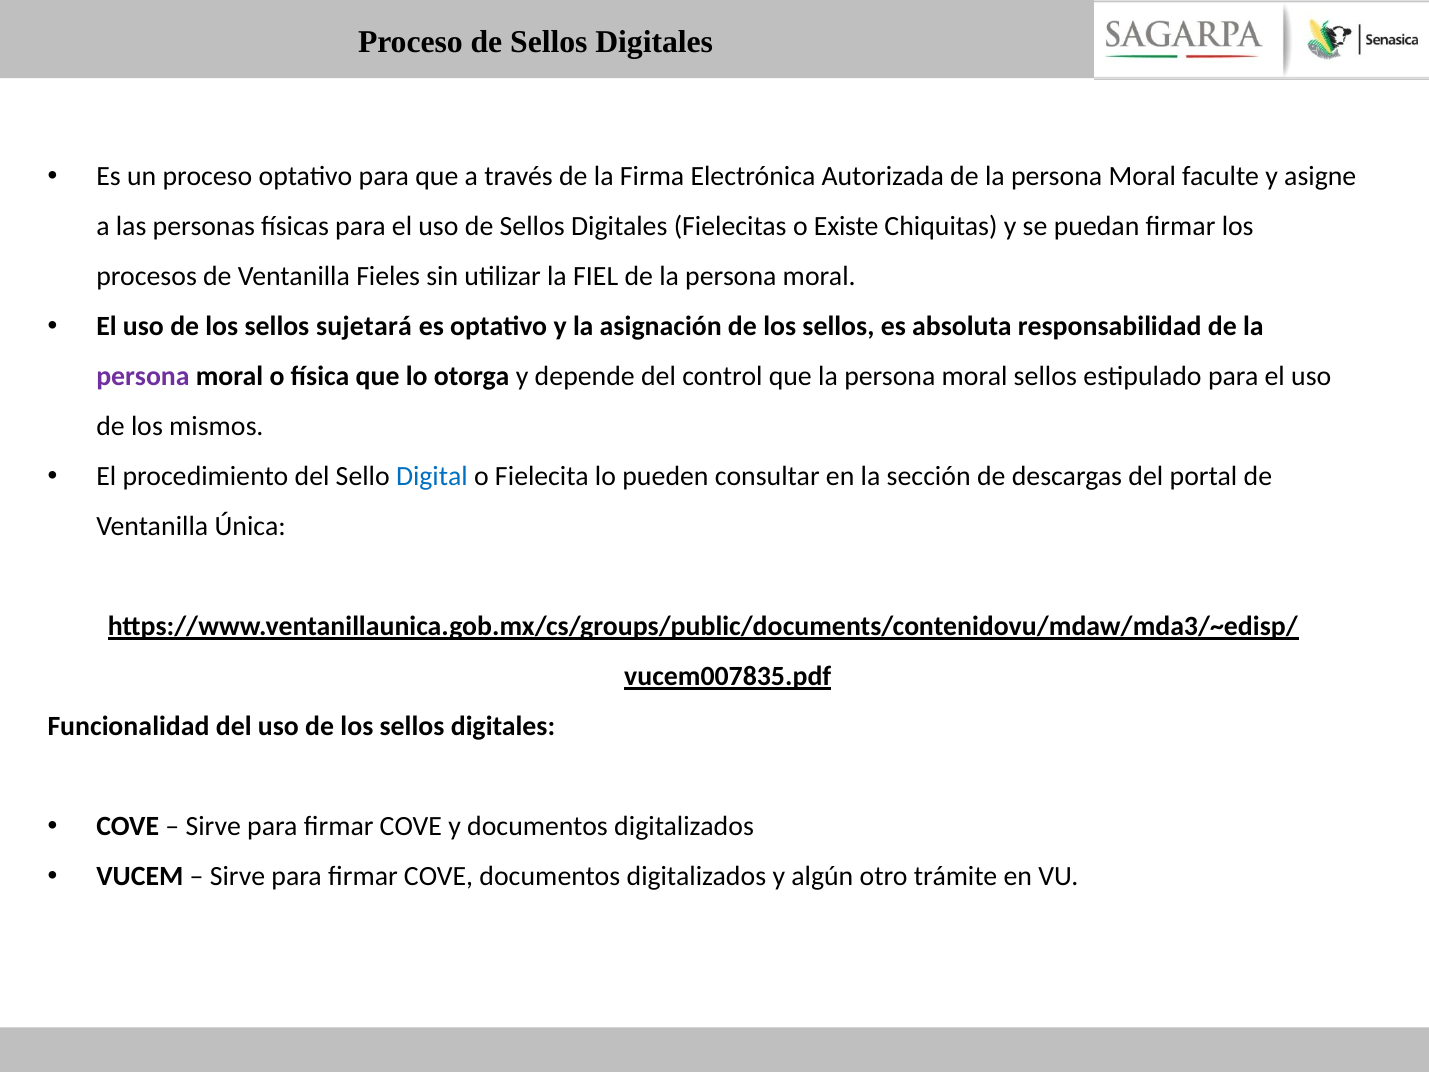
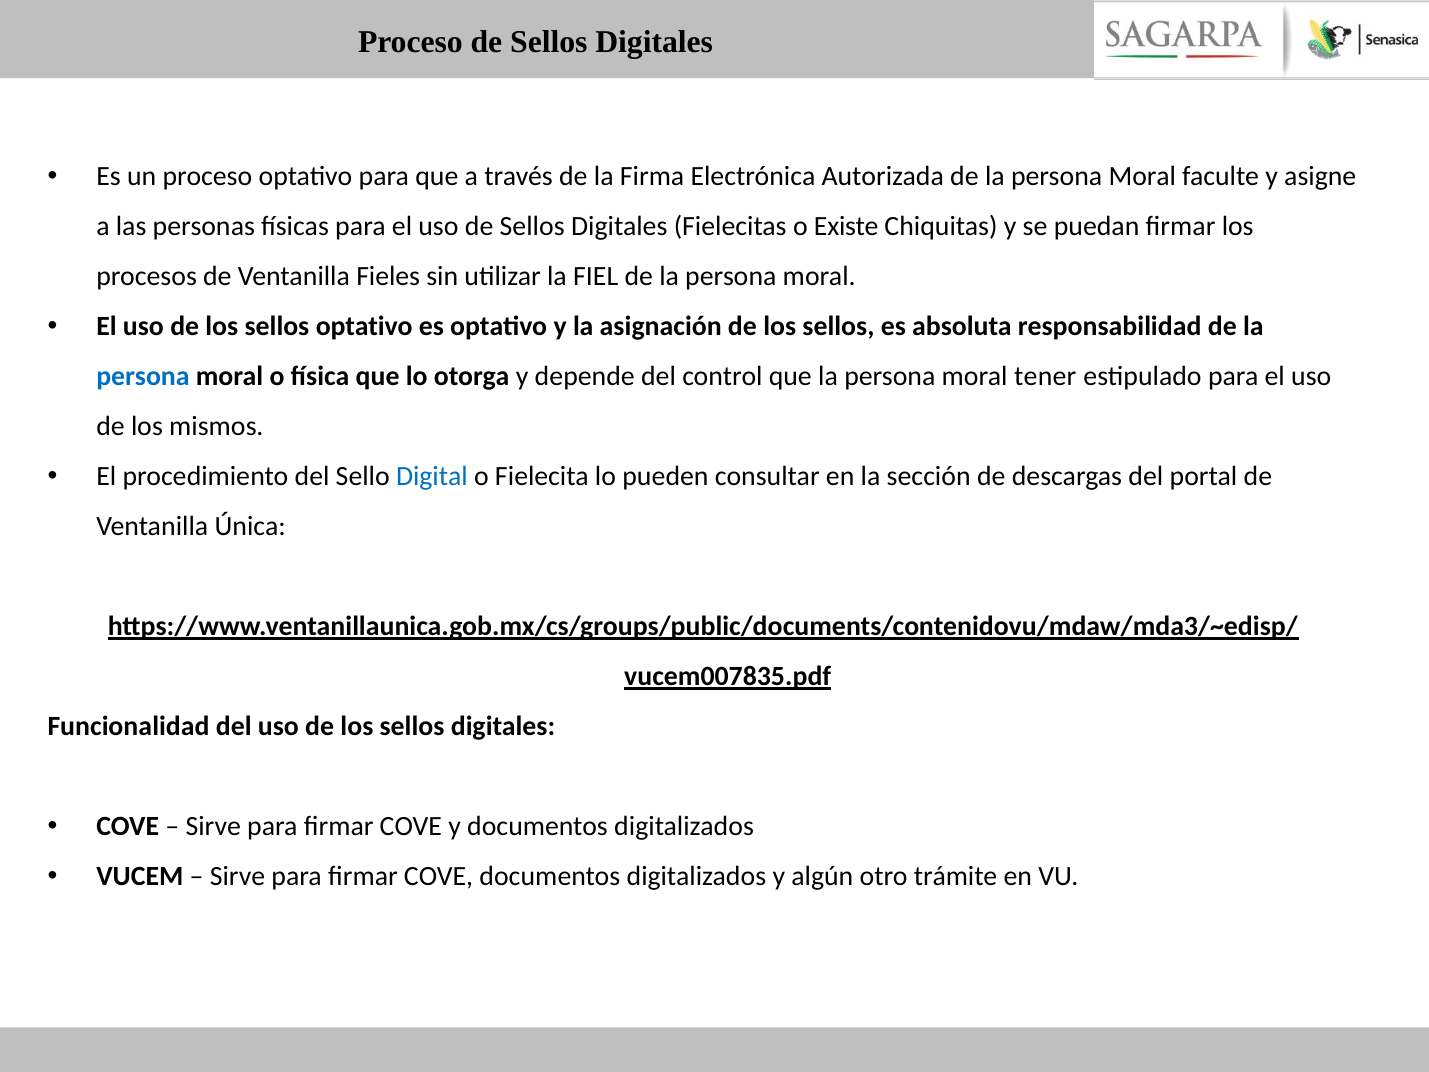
sellos sujetará: sujetará -> optativo (364, 326)
persona colour: purple -> blue (143, 376)
moral sellos: sellos -> tener (1045, 376)
